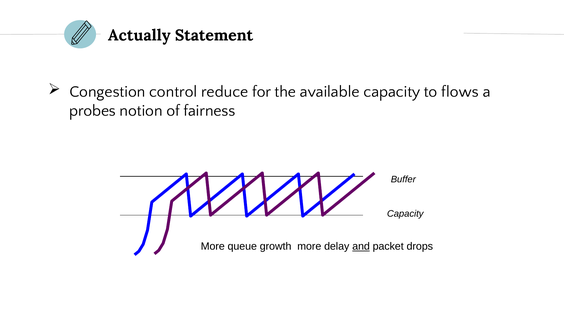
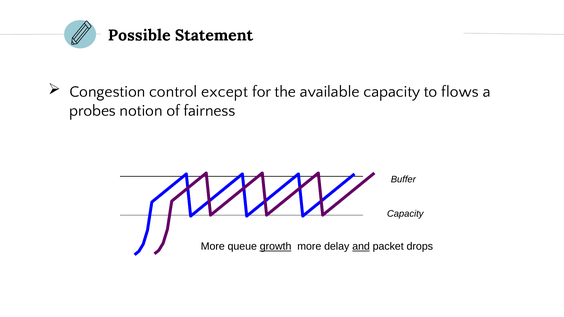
Actually: Actually -> Possible (139, 35)
reduce: reduce -> except (225, 92)
growth underline: none -> present (276, 247)
